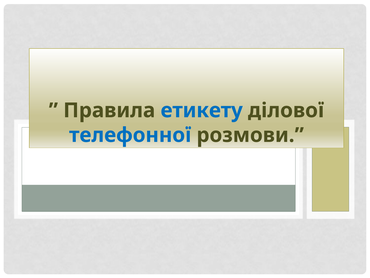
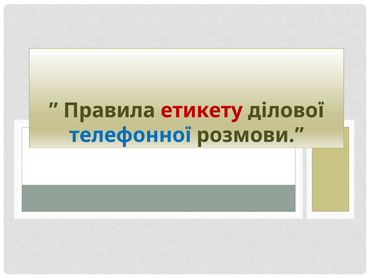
етикету colour: blue -> red (202, 110)
